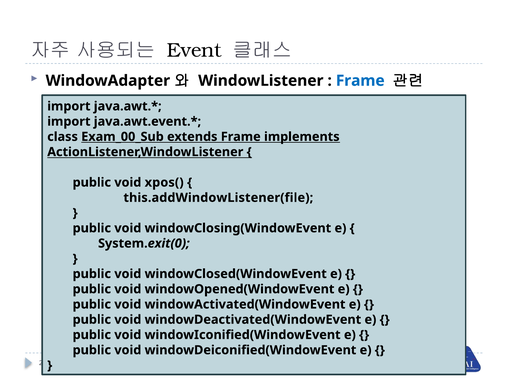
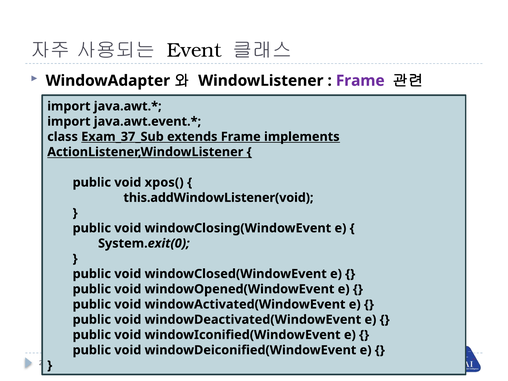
Frame colour: blue -> purple (360, 81)
Exam_00_Sub: Exam_00_Sub -> Exam_37_Sub (122, 137)
this.addWindowListener(file: this.addWindowListener(file -> this.addWindowListener(void (218, 198)
